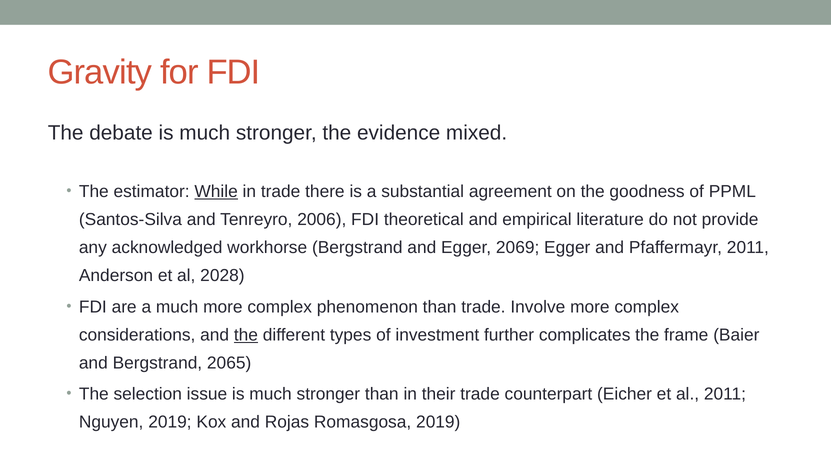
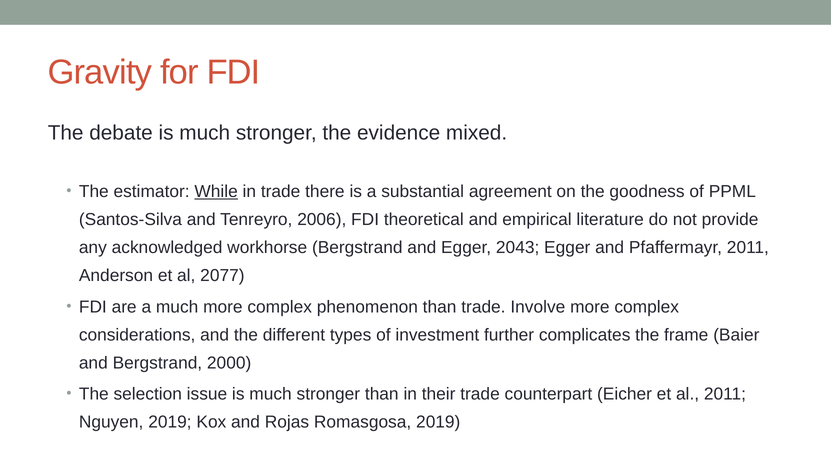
2069: 2069 -> 2043 (518, 248)
2028: 2028 -> 2077 (222, 276)
the underline: present -> none (246, 335)
2065: 2065 -> 2000 (229, 363)
